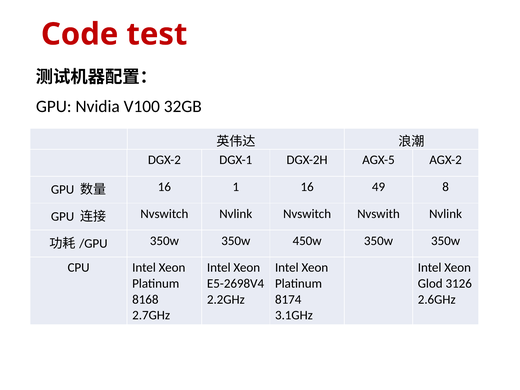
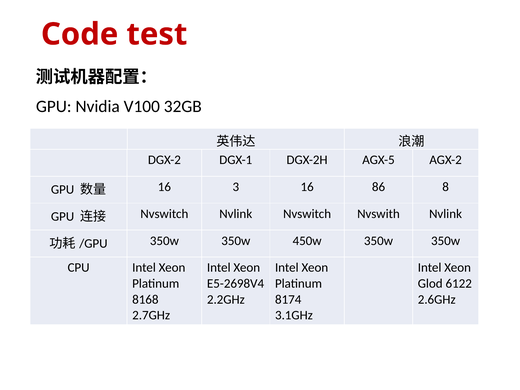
1: 1 -> 3 (236, 187)
49: 49 -> 86 (379, 187)
3126: 3126 -> 6122 (459, 284)
